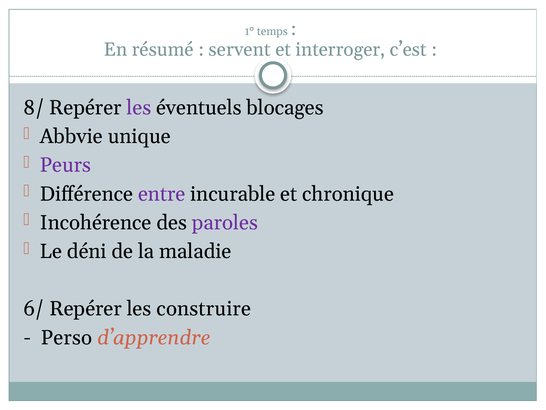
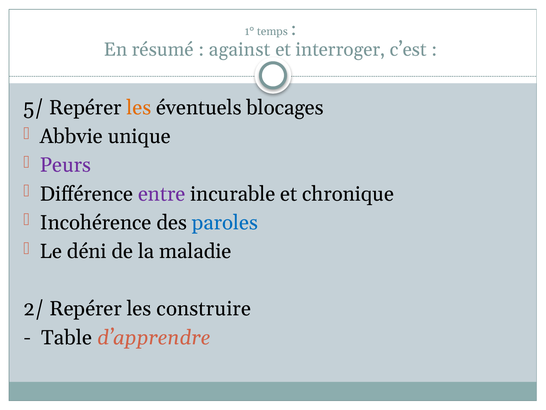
servent: servent -> against (240, 49)
8/: 8/ -> 5/ (34, 108)
les colour: purple -> orange (139, 108)
paroles colour: purple -> blue (225, 222)
6/: 6/ -> 2/ (34, 308)
Perso: Perso -> Table (67, 337)
